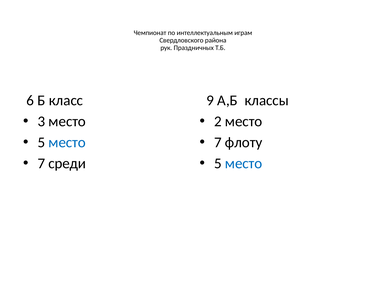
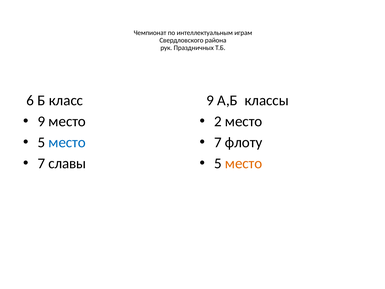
3: 3 -> 9 (41, 121)
среди: среди -> славы (67, 163)
место colour: blue -> orange (244, 163)
